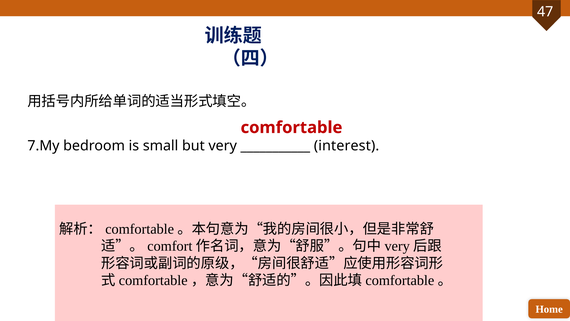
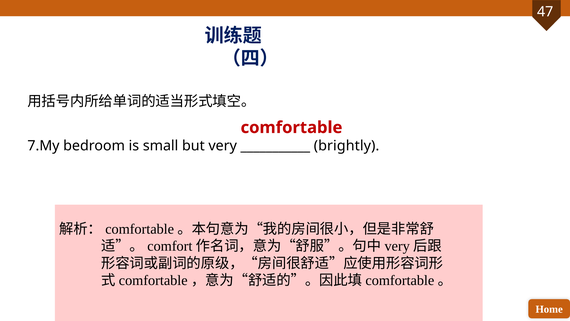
interest: interest -> brightly (347, 146)
